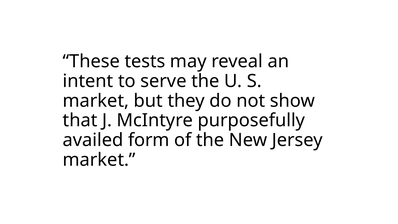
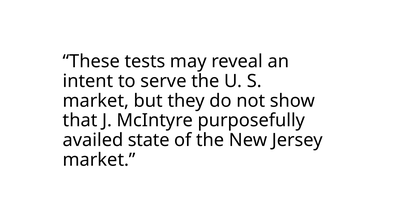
form: form -> state (149, 140)
